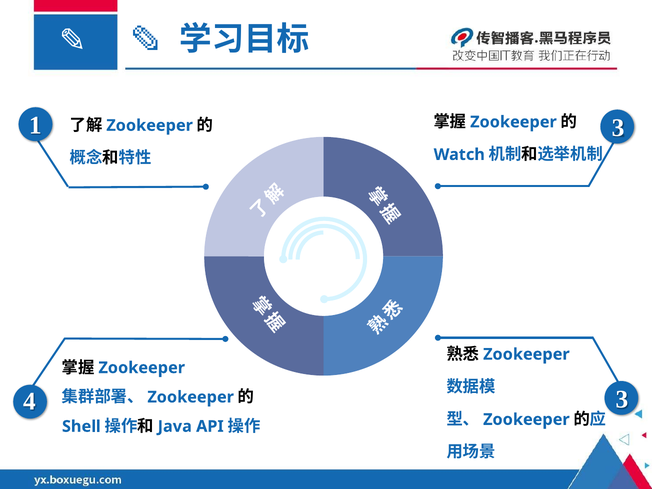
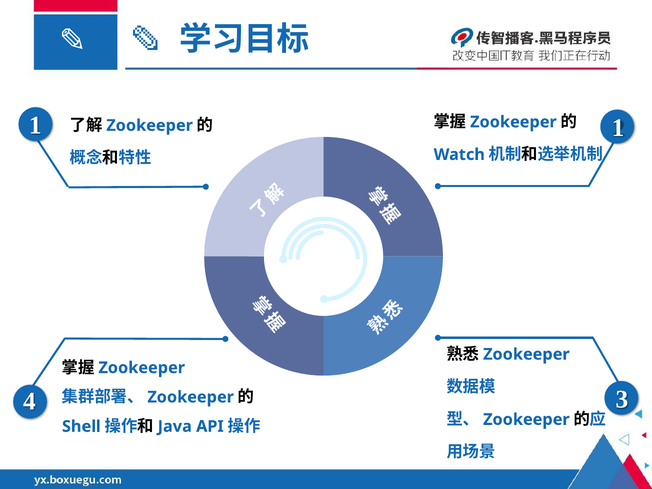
1 3: 3 -> 1 (618, 128)
